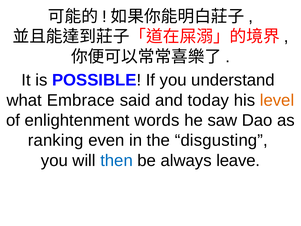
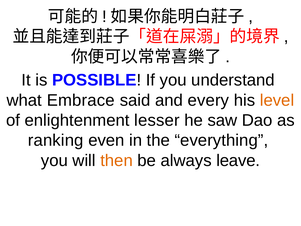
today: today -> every (208, 100)
words: words -> lesser (157, 120)
disgusting: disgusting -> everything (221, 140)
then colour: blue -> orange (117, 160)
